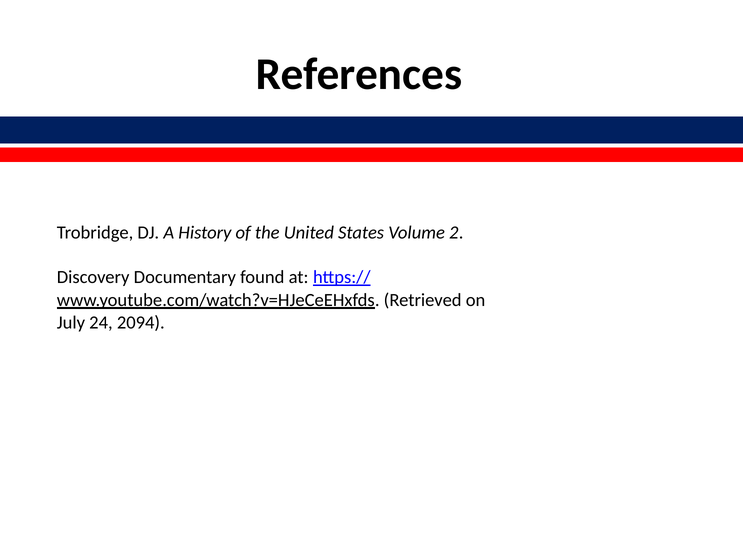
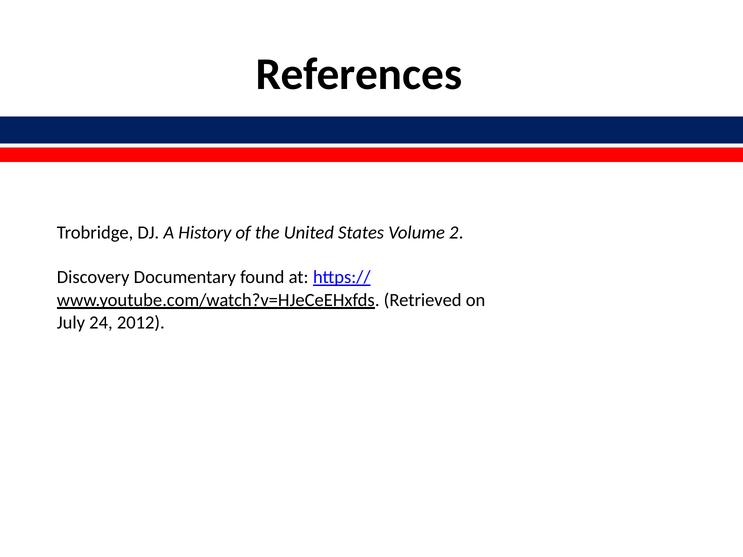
2094: 2094 -> 2012 (141, 323)
